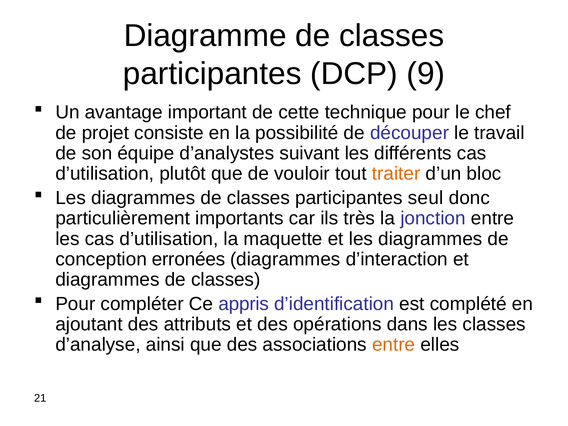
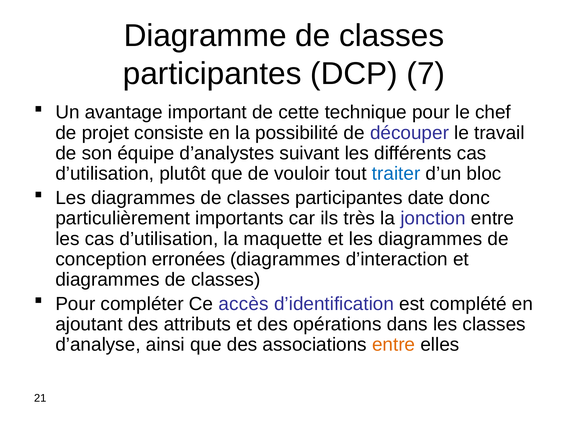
9: 9 -> 7 (426, 74)
traiter colour: orange -> blue (396, 174)
seul: seul -> date (426, 198)
appris: appris -> accès (244, 304)
